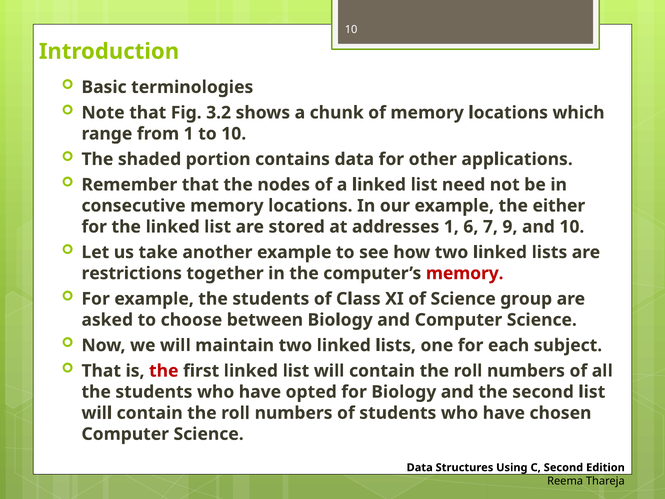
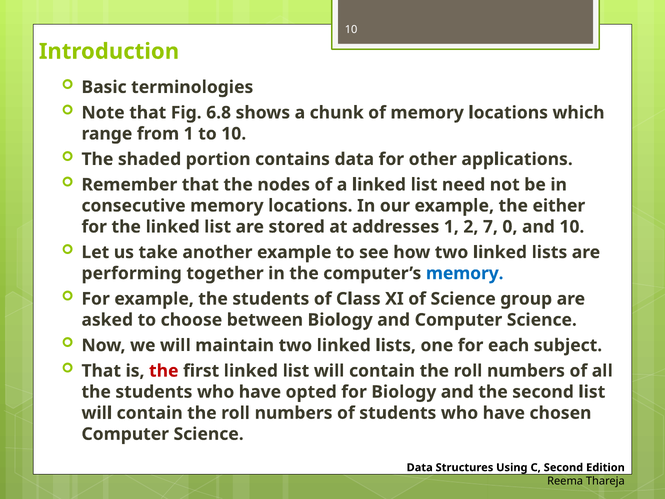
3.2: 3.2 -> 6.8 (219, 113)
6: 6 -> 2 (471, 227)
9: 9 -> 0 (510, 227)
restrictions: restrictions -> performing (132, 273)
memory colour: red -> blue (465, 273)
